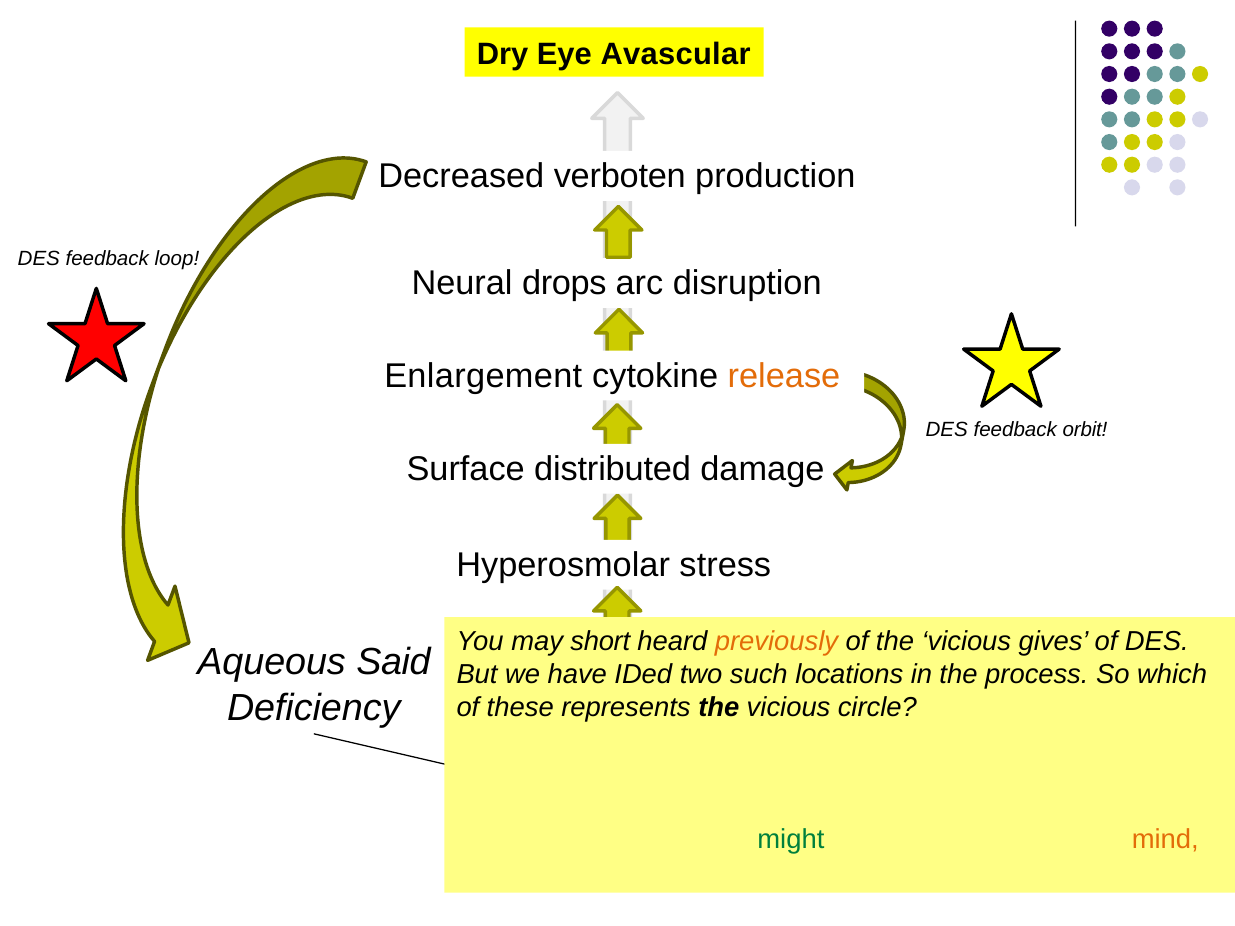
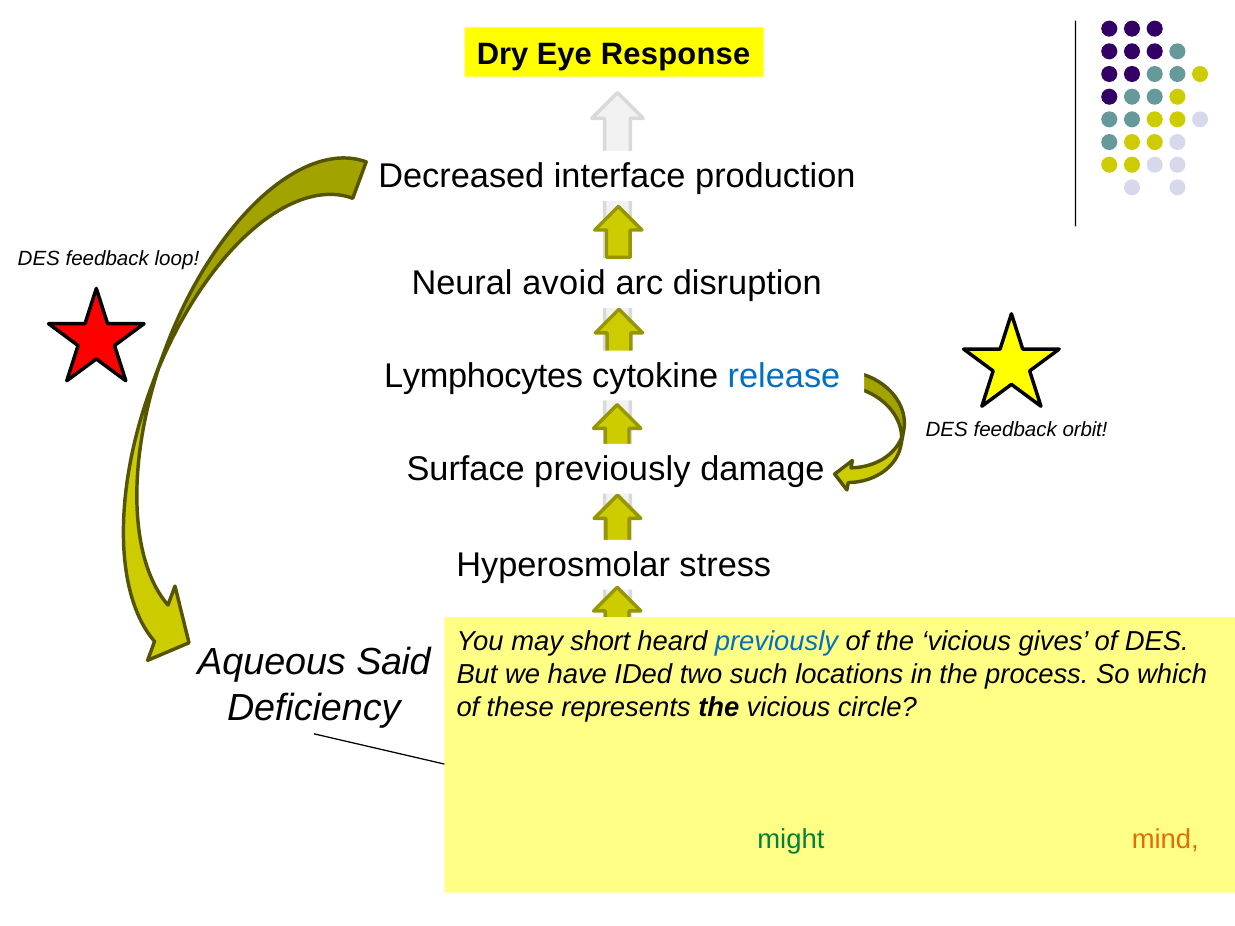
Eye Avascular: Avascular -> Response (676, 54)
verboten: verboten -> interface (620, 177)
drops: drops -> avoid (564, 284)
Enlargement: Enlargement -> Lymphocytes (484, 376)
release colour: orange -> blue (784, 376)
Surface distributed: distributed -> previously (612, 470)
previously colour: orange -> blue (776, 642)
